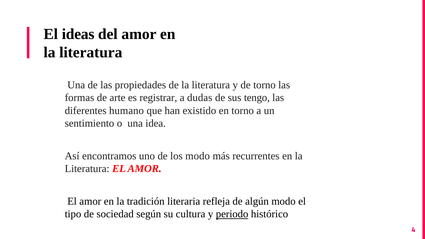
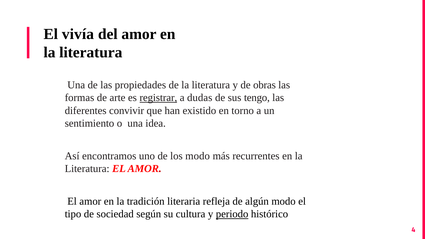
ideas: ideas -> vivía (78, 34)
de torno: torno -> obras (265, 85)
registrar underline: none -> present (158, 98)
humano: humano -> convivir (127, 111)
